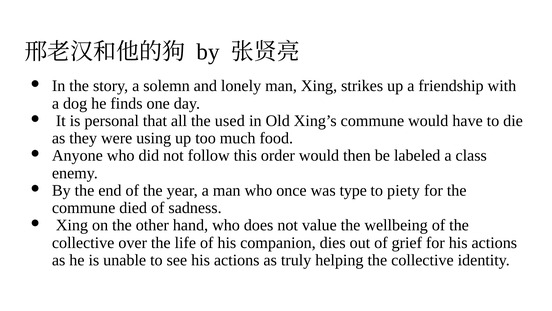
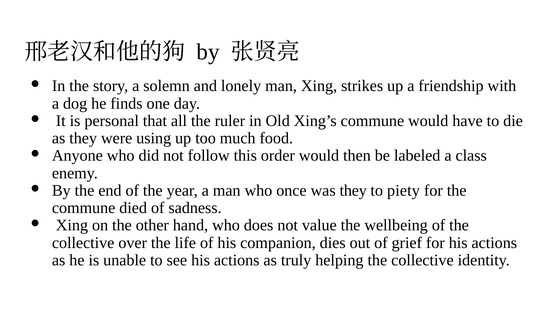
used: used -> ruler (230, 121)
was type: type -> they (353, 190)
